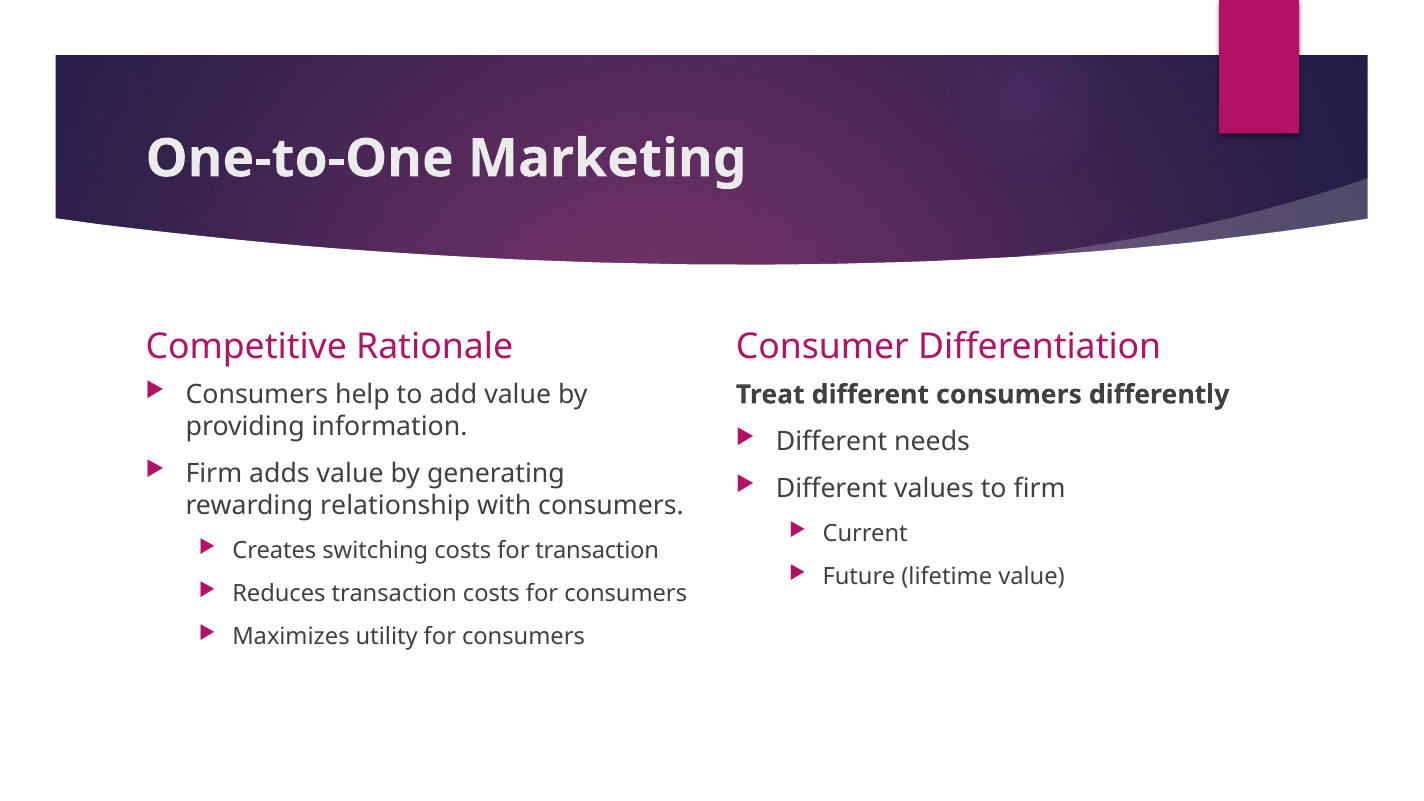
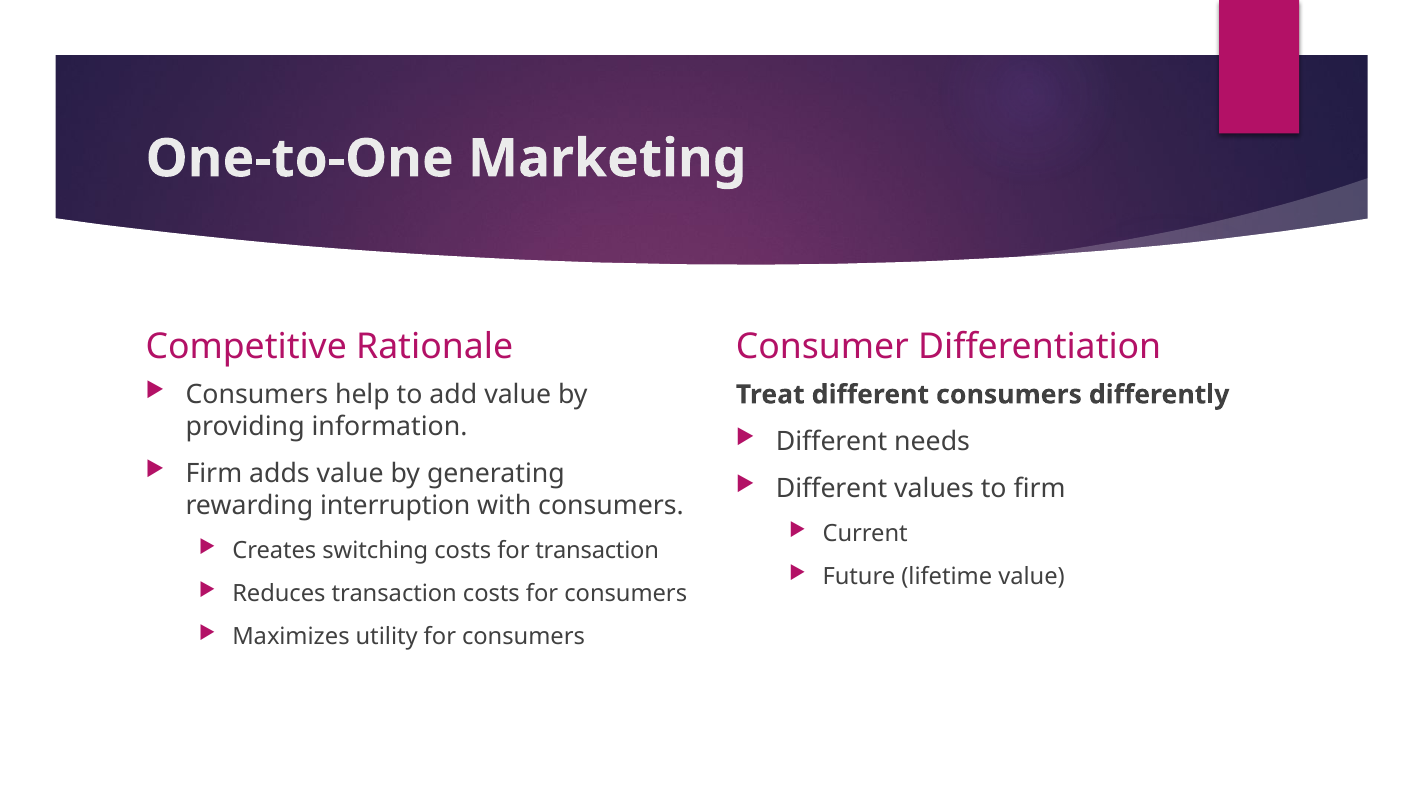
relationship: relationship -> interruption (395, 506)
